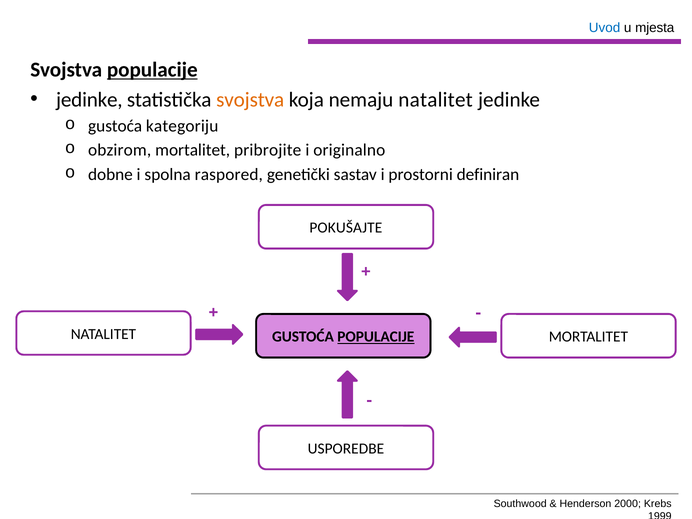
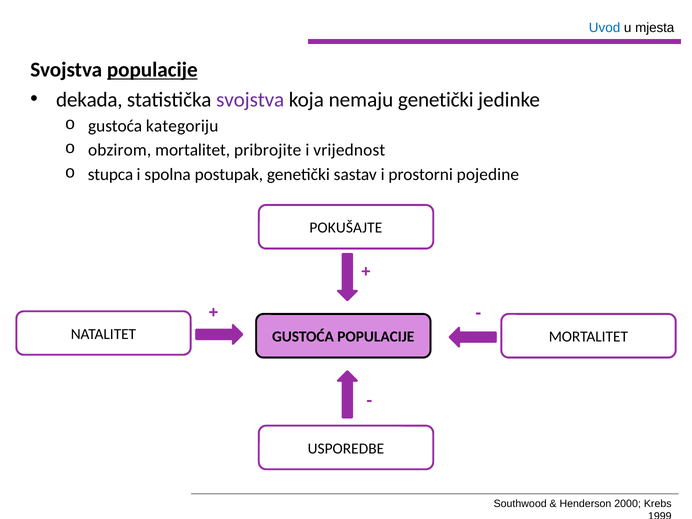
jedinke: jedinke -> dekada (89, 100)
svojstva colour: orange -> purple (250, 100)
nemaju natalitet: natalitet -> genetički (436, 100)
originalno: originalno -> vrijednost (349, 150)
dobne: dobne -> stupca (110, 174)
raspored: raspored -> postupak (229, 174)
definiran: definiran -> pojedine (488, 174)
POPULACIJE underline: present -> none (376, 337)
